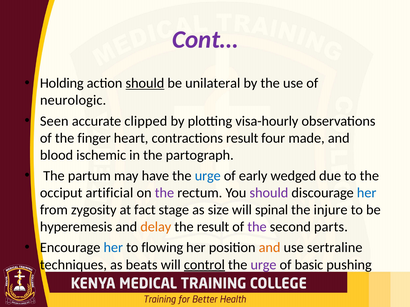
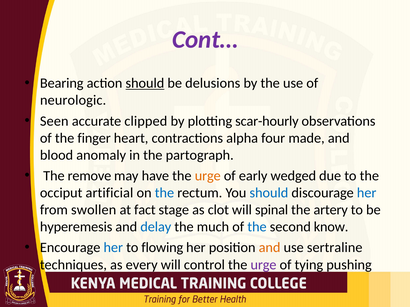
Holding: Holding -> Bearing (62, 83)
unilateral: unilateral -> delusions (213, 83)
visa-hourly: visa-hourly -> scar-hourly (267, 121)
contractions result: result -> alpha (242, 138)
ischemic: ischemic -> anomaly (101, 155)
partum: partum -> remove (89, 176)
urge colour: blue -> orange (208, 176)
the colour: purple -> blue (164, 193)
should colour: purple -> blue (269, 193)
zygosity: zygosity -> swollen (94, 210)
size: size -> clot (218, 210)
injure: injure -> artery (331, 210)
delay colour: orange -> blue (156, 227)
the result: result -> much (213, 227)
the colour: purple -> blue (257, 227)
parts: parts -> know (331, 227)
beats: beats -> every (142, 265)
control underline: present -> none (204, 265)
basic: basic -> tying (309, 265)
